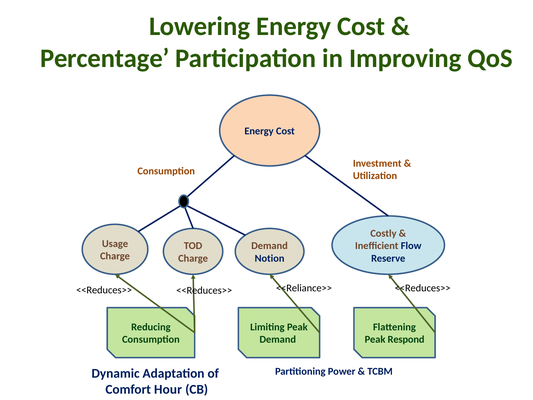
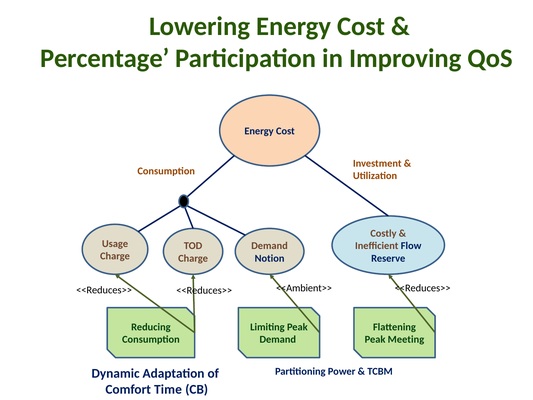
<<Reliance>>: <<Reliance>> -> <<Ambient>> (304, 288)
Respond: Respond -> Meeting (406, 339)
Hour: Hour -> Time (168, 389)
